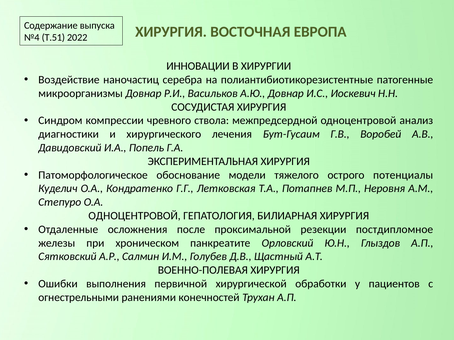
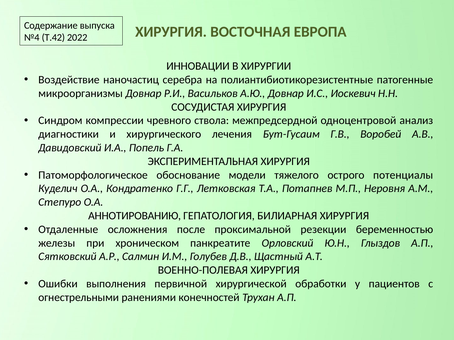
Т.51: Т.51 -> Т.42 (53, 38)
ОДНОЦЕНТРОВОЙ: ОДНОЦЕНТРОВОЙ -> АННОТИРОВАНИЮ (135, 216)
постдипломное: постдипломное -> беременностью (395, 230)
